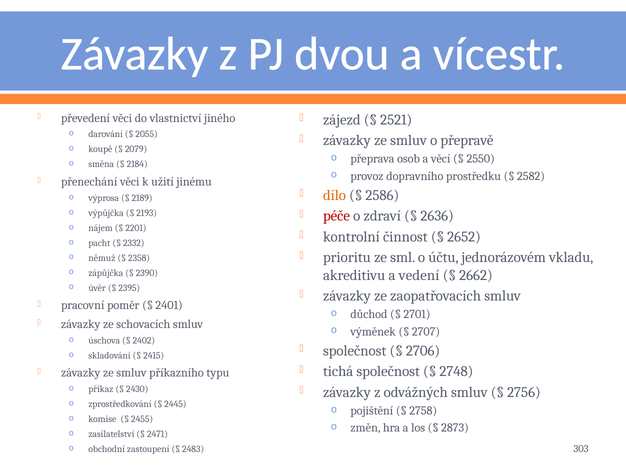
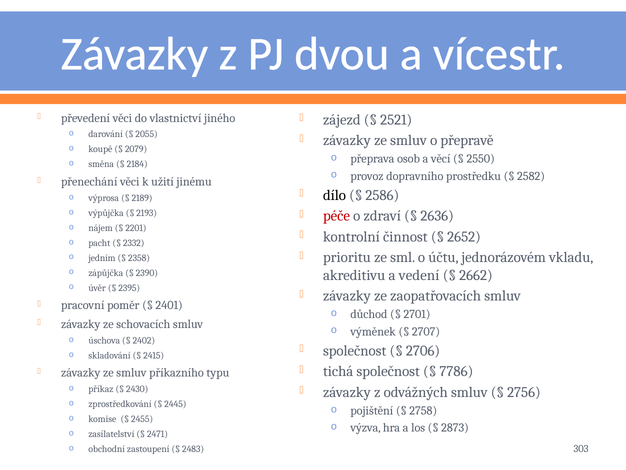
dílo colour: orange -> black (334, 195)
němuž: němuž -> jedním (102, 258)
2748: 2748 -> 7786 (456, 371)
změn: změn -> výzva (366, 427)
